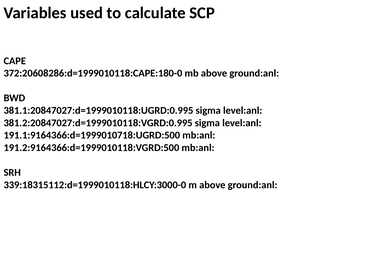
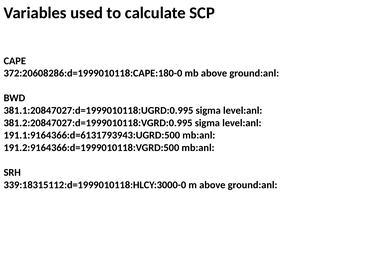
191.1:9164366:d=1999010718:UGRD:500: 191.1:9164366:d=1999010718:UGRD:500 -> 191.1:9164366:d=6131793943:UGRD:500 (92, 135)
